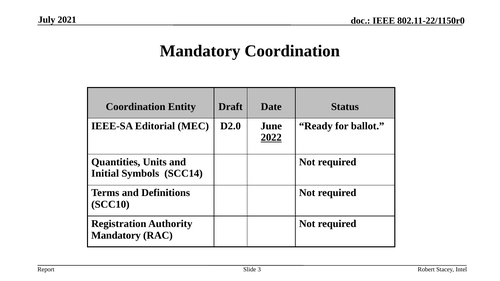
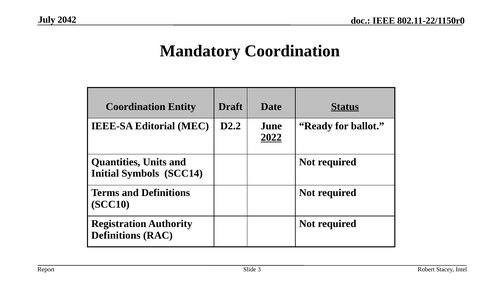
2021: 2021 -> 2042 (67, 20)
Status underline: none -> present (345, 107)
D2.0: D2.0 -> D2.2 (231, 126)
Mandatory: Mandatory -> Definitions (116, 235)
